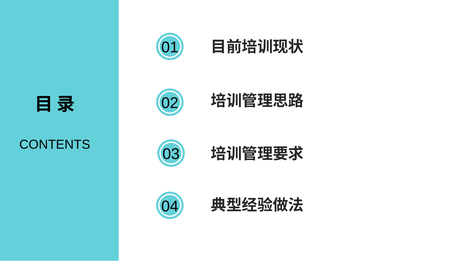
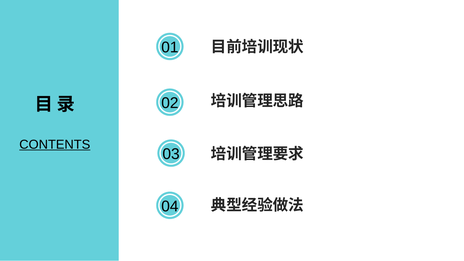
CONTENTS underline: none -> present (55, 145)
